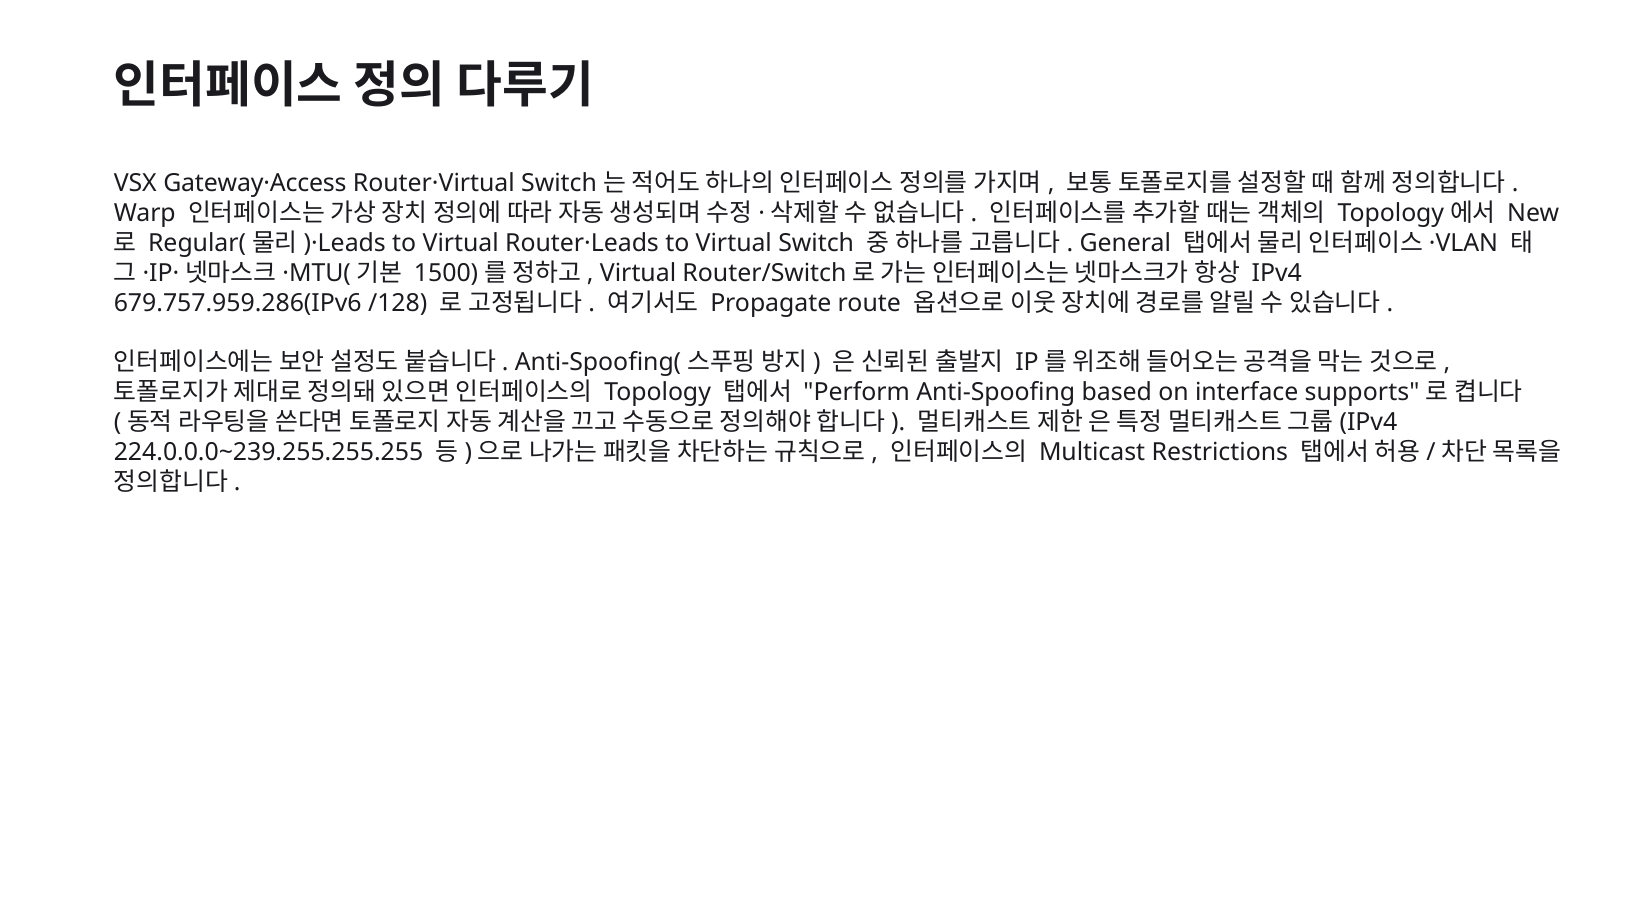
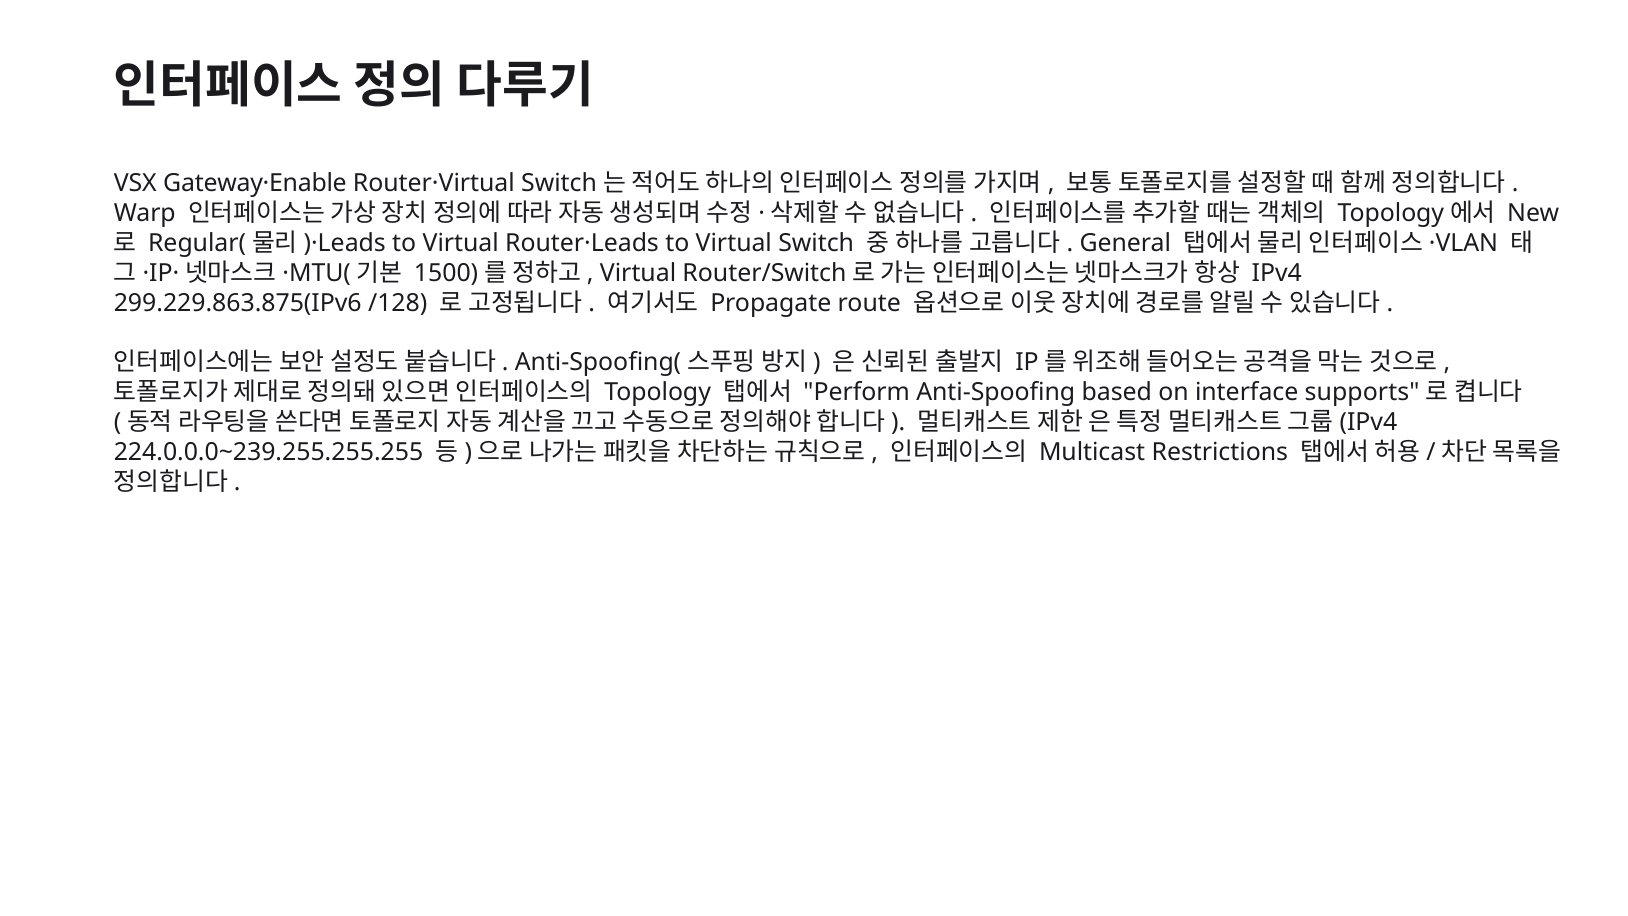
Gateway·Access: Gateway·Access -> Gateway·Enable (255, 183)
679.757.959.286(IPv6: 679.757.959.286(IPv6 -> 299.229.863.875(IPv6 (238, 303)
